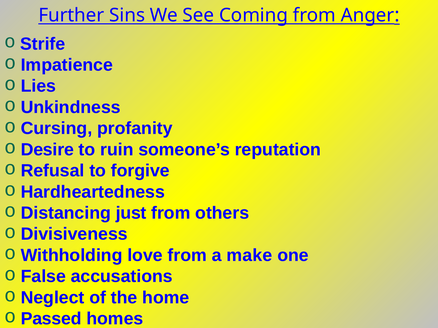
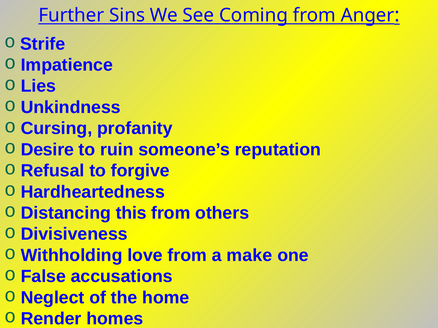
just: just -> this (131, 213)
Passed: Passed -> Render (51, 319)
